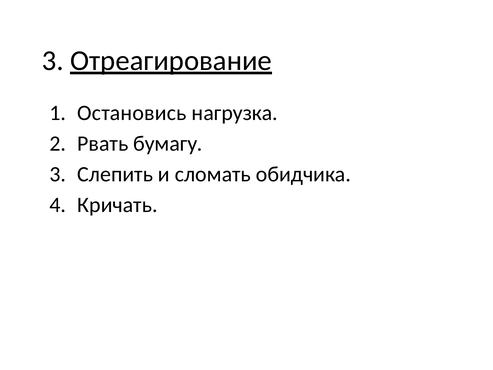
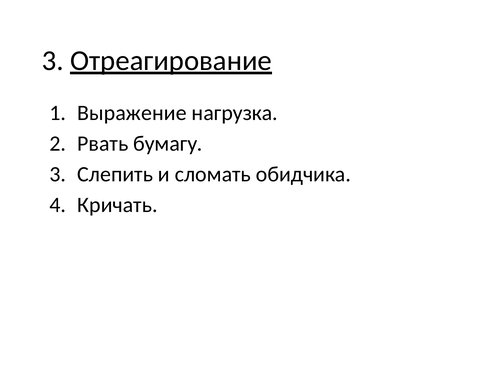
Остановись: Остановись -> Выражение (132, 113)
